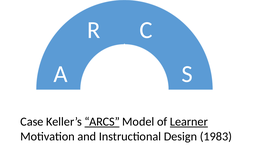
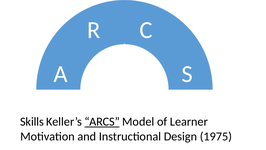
Case: Case -> Skills (32, 121)
Learner underline: present -> none (189, 121)
1983: 1983 -> 1975 (216, 136)
